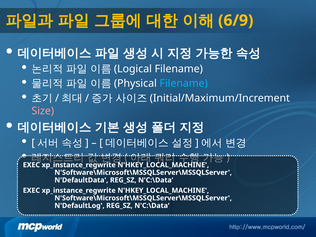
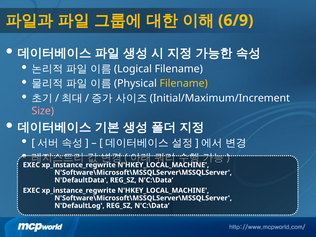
Filename colour: light blue -> yellow (184, 84)
